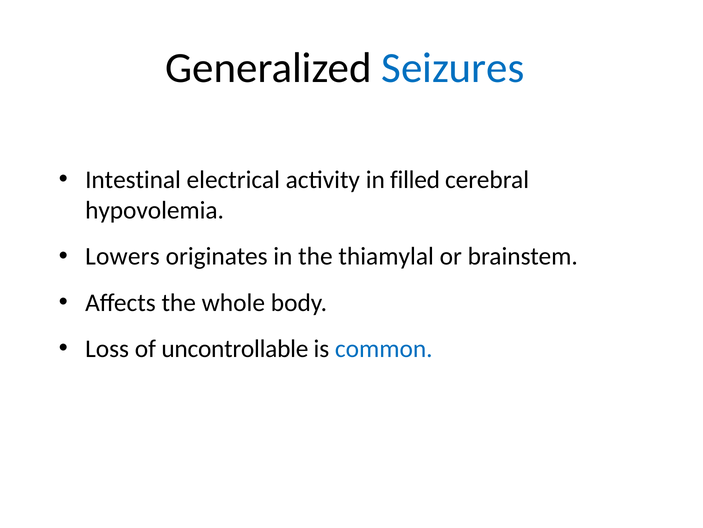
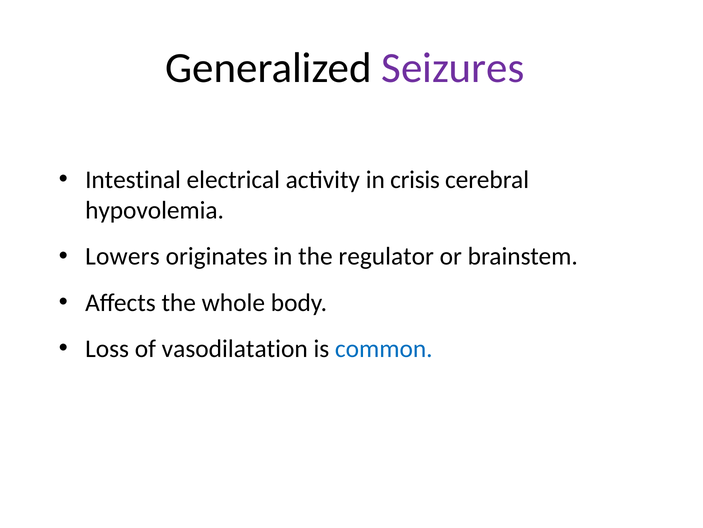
Seizures colour: blue -> purple (453, 68)
filled: filled -> crisis (415, 180)
thiamylal: thiamylal -> regulator (386, 256)
uncontrollable: uncontrollable -> vasodilatation (235, 348)
